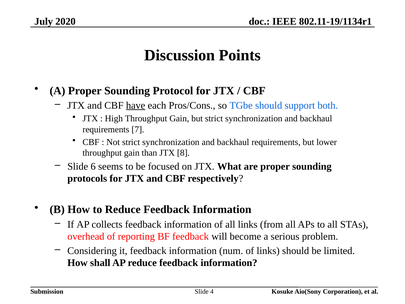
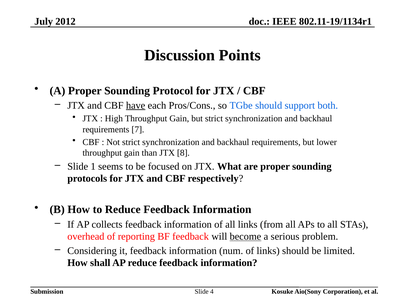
2020: 2020 -> 2012 (66, 22)
6: 6 -> 1 (93, 166)
become underline: none -> present (245, 236)
